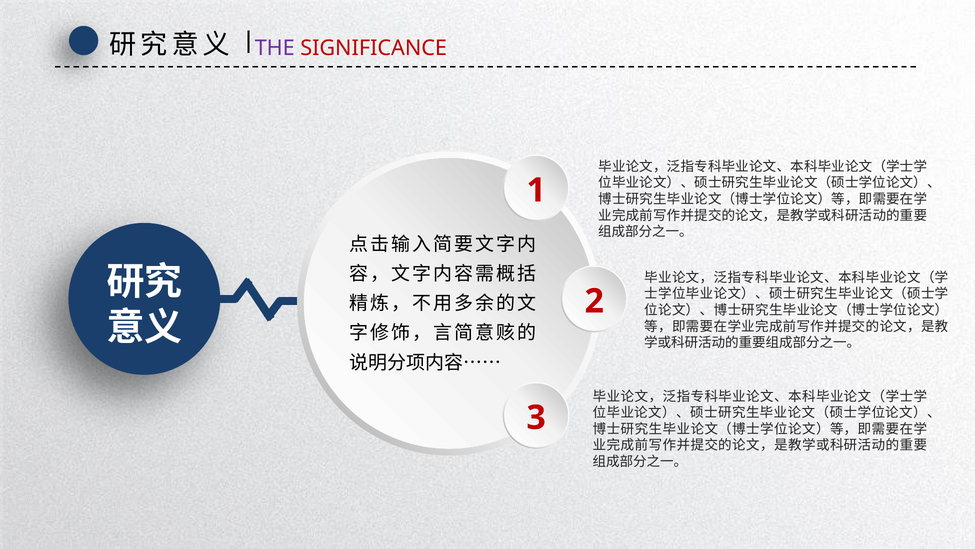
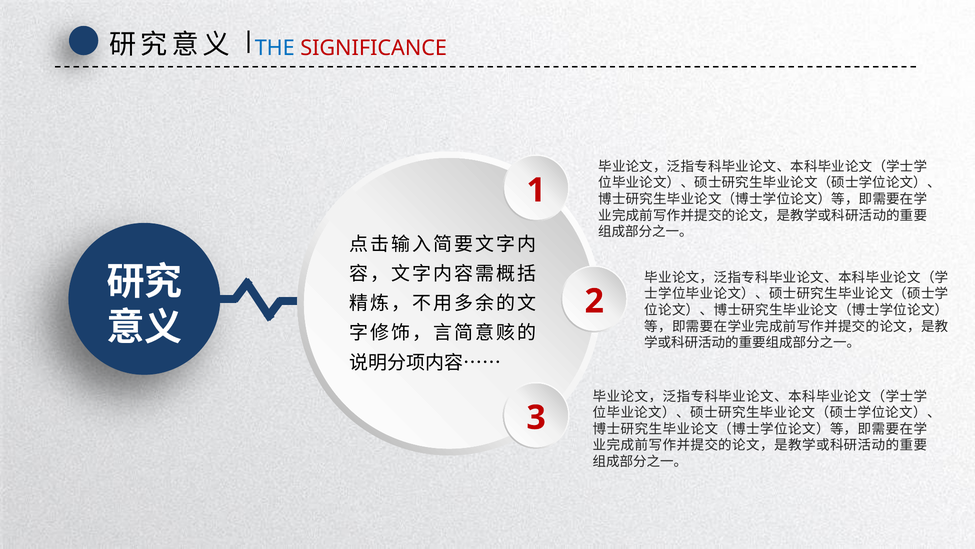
THE colour: purple -> blue (275, 48)
